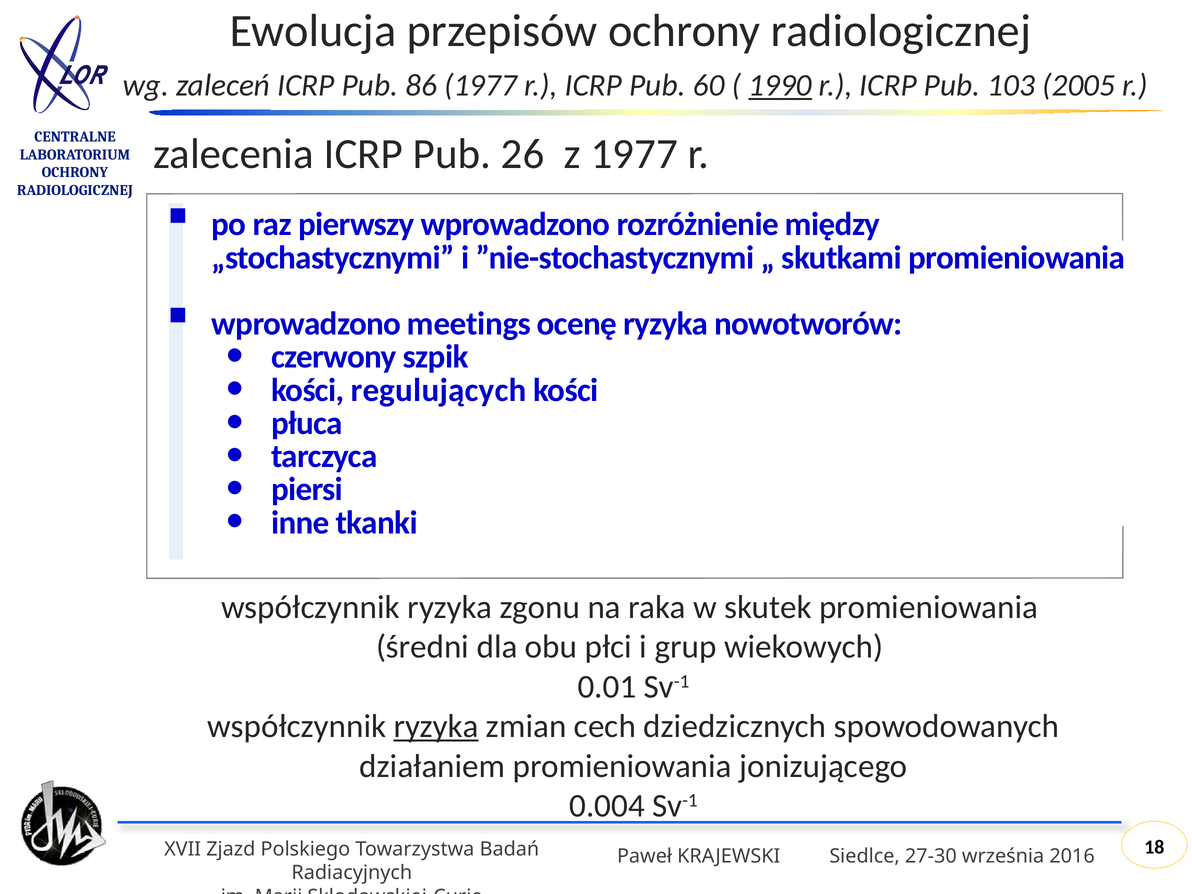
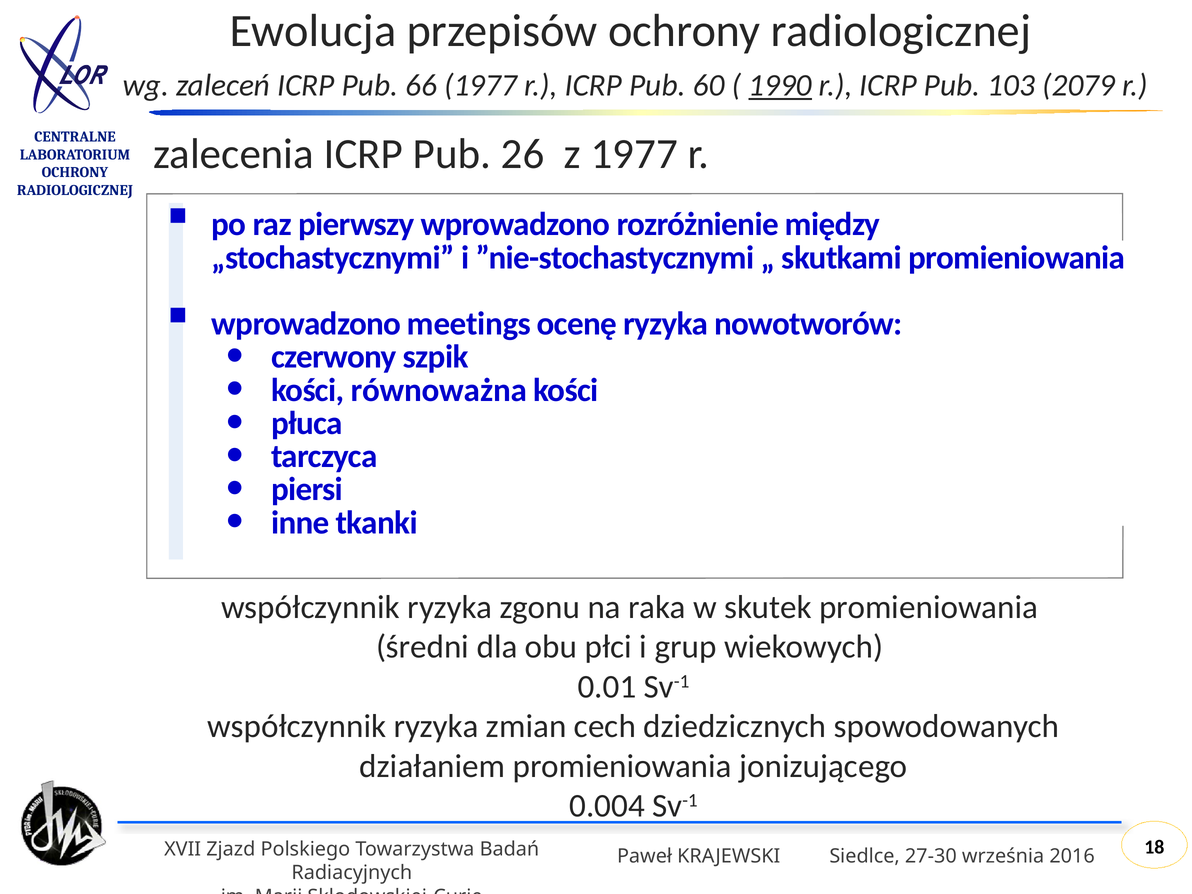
86: 86 -> 66 (421, 85)
2005: 2005 -> 2079 (1079, 85)
regulujących: regulujących -> równoważna (439, 390)
ryzyka underline: present -> none (436, 726)
